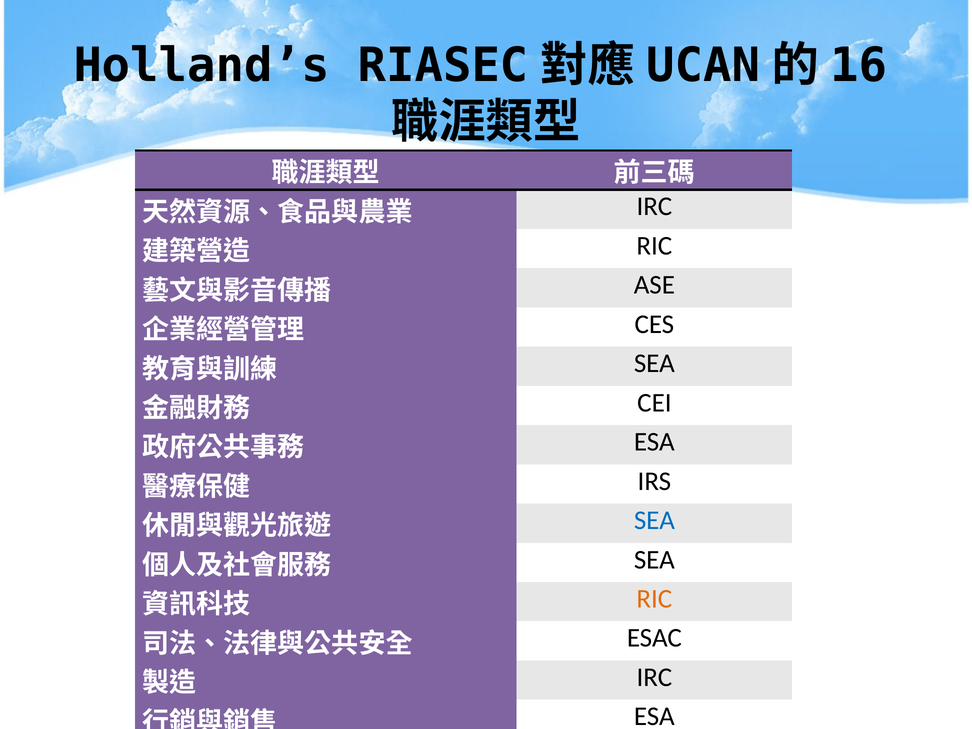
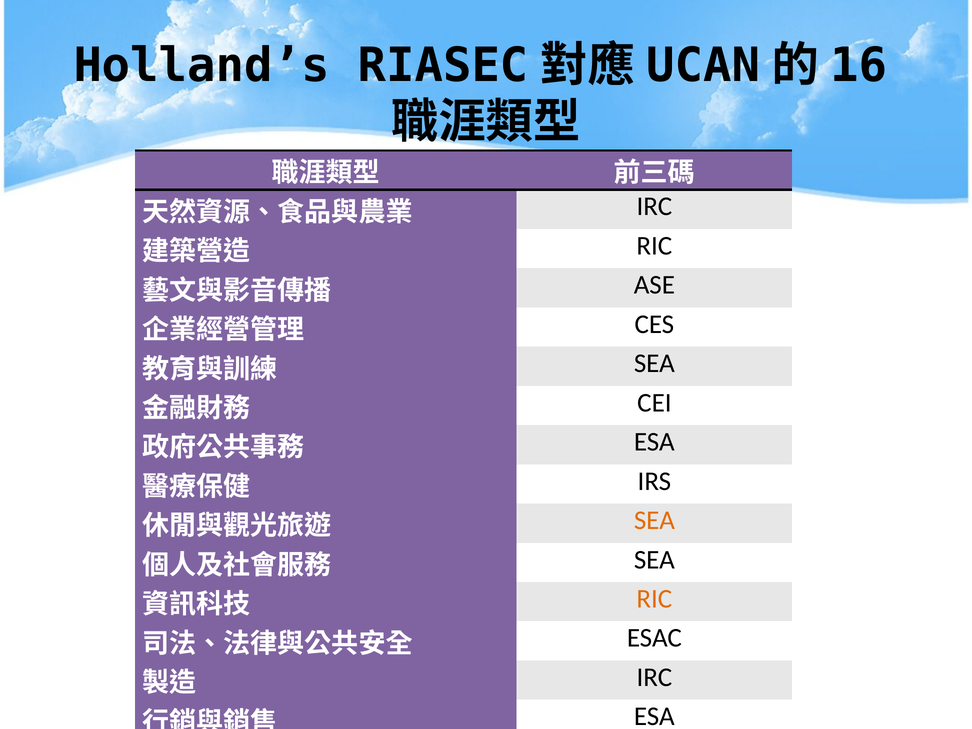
SEA colour: blue -> orange (654, 520)
